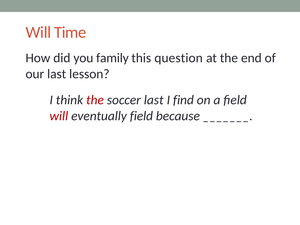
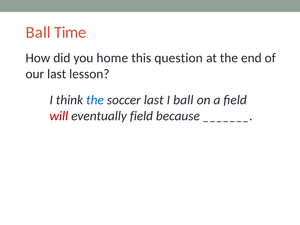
Will: Will -> Ball (38, 32)
family: family -> home (112, 58)
the colour: red -> blue (95, 100)
I find: find -> ball (183, 100)
